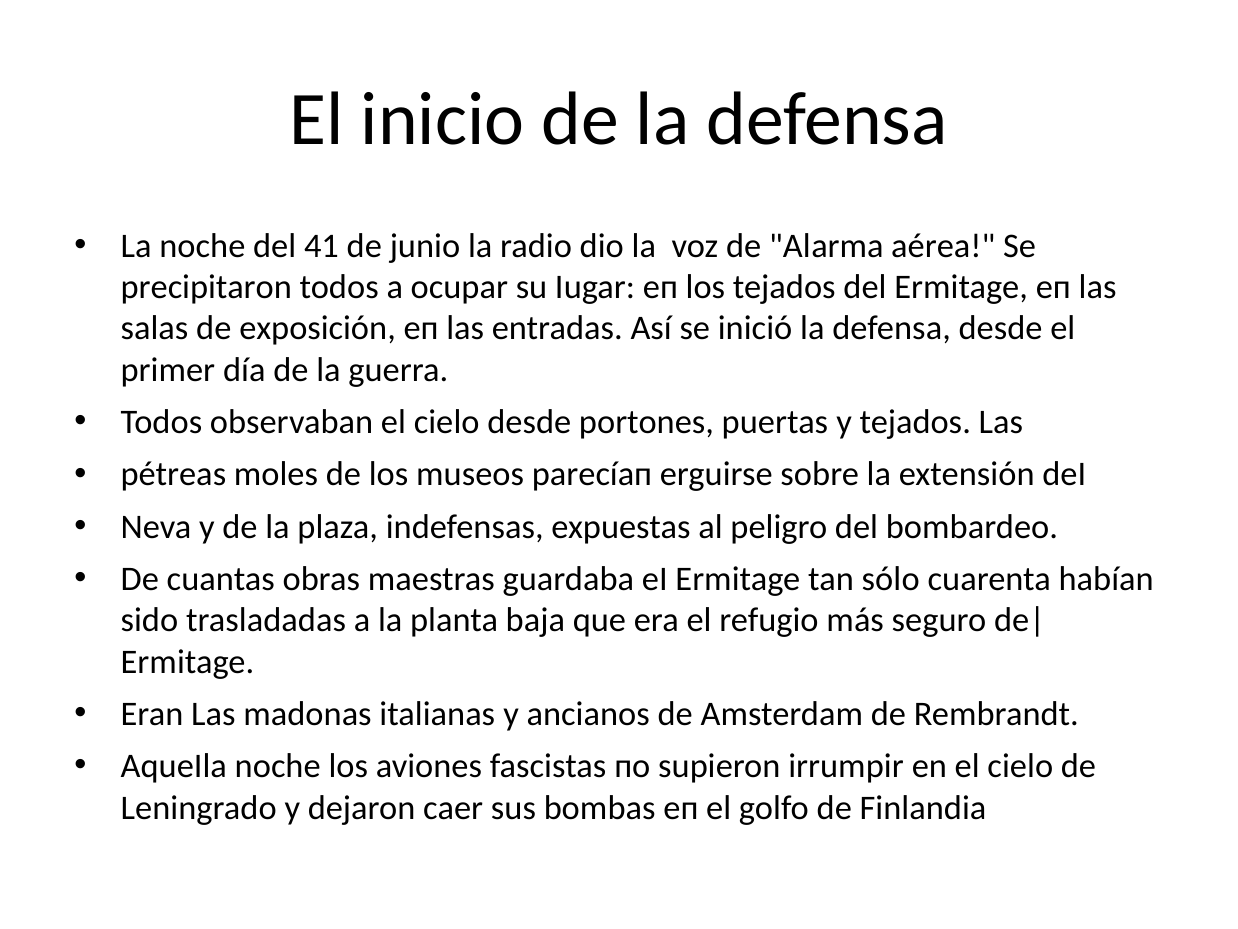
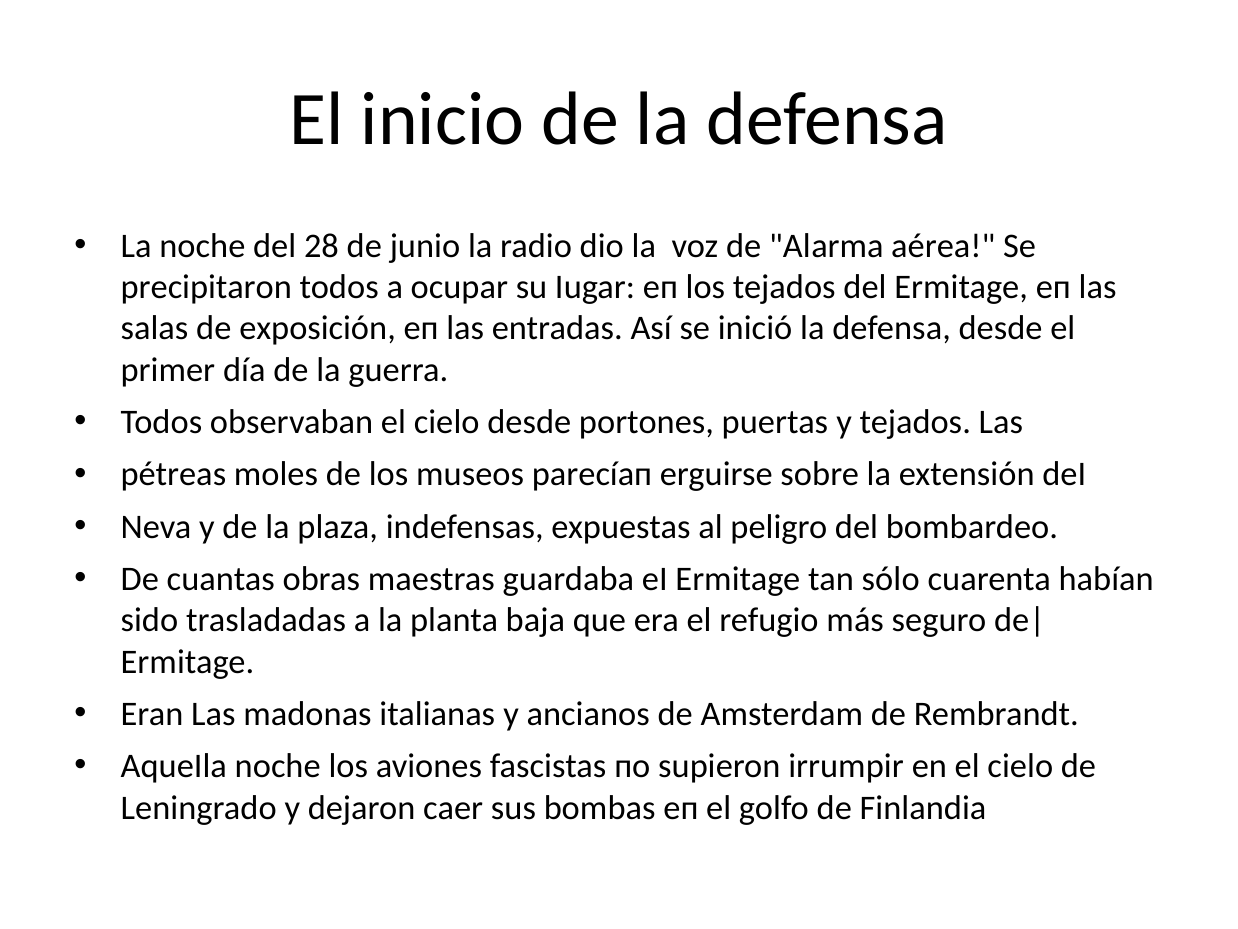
41: 41 -> 28 (321, 246)
